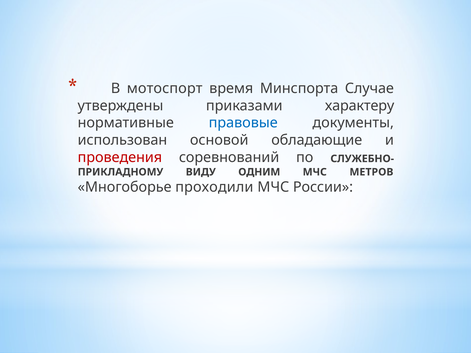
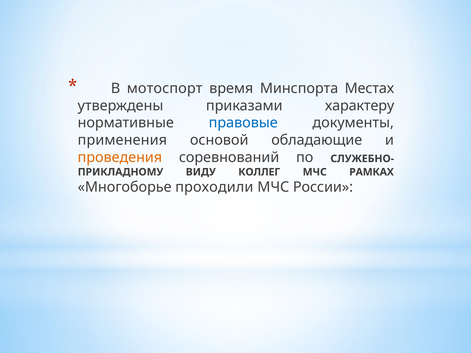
Случае: Случае -> Местах (369, 88)
использован: использован -> применения (122, 140)
проведения colour: red -> orange (120, 158)
ОДНИМ: ОДНИМ -> КОЛЛЕГ (259, 172)
МЕТРОВ: МЕТРОВ -> РАМКАХ (372, 172)
